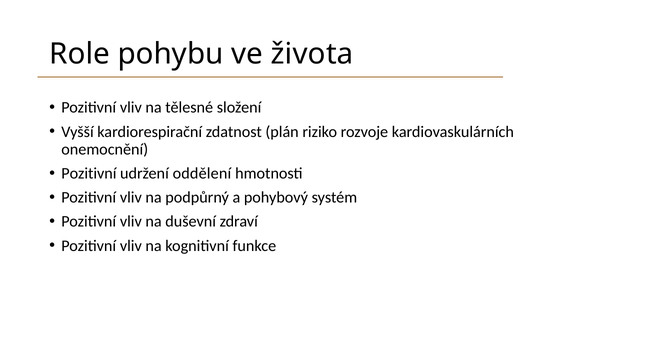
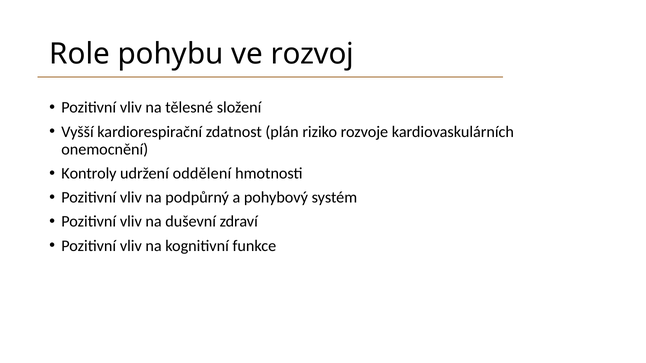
života: života -> rozvoj (312, 54)
Pozitivní: Pozitivní -> Kontroly (89, 174)
